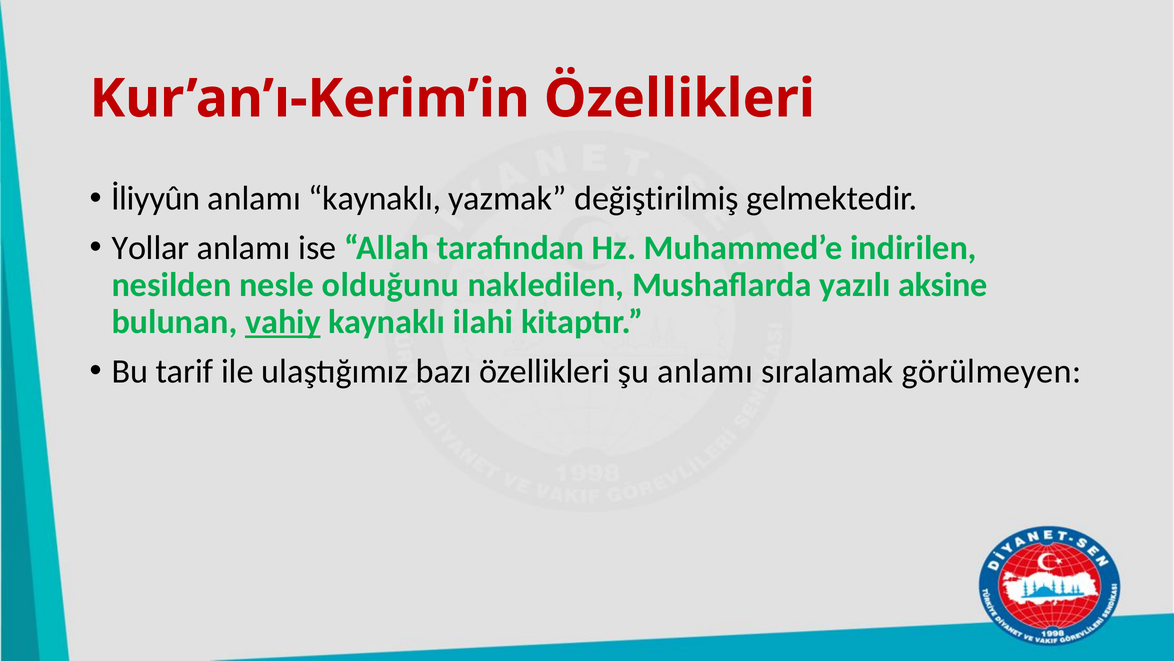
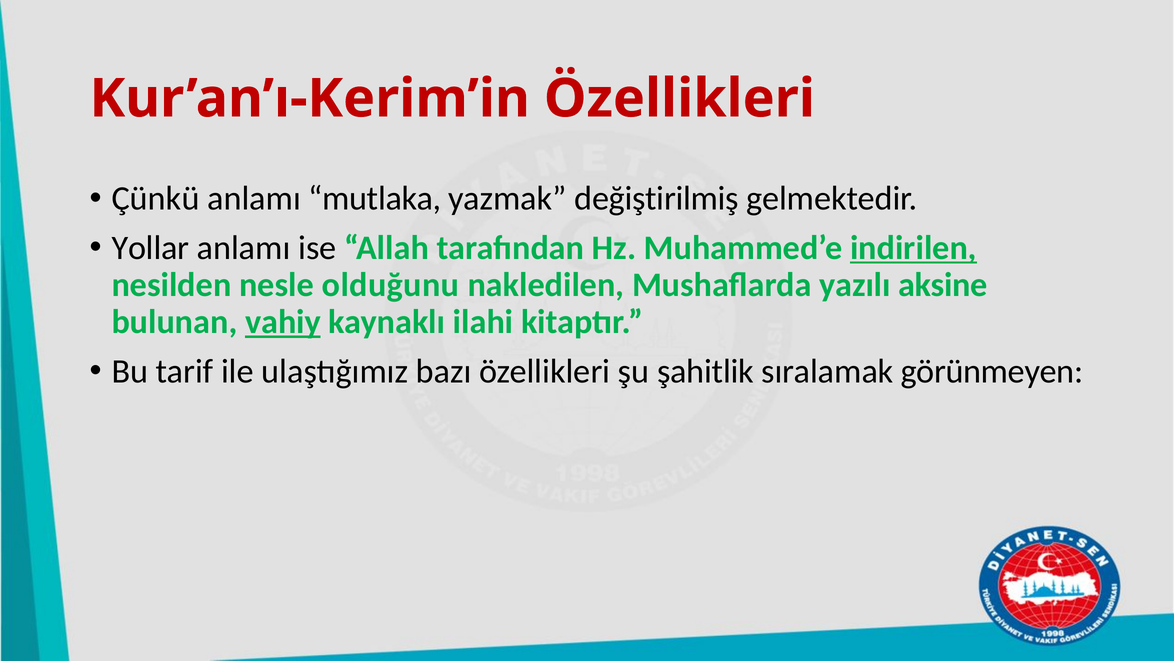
İliyyûn: İliyyûn -> Çünkü (156, 198)
anlamı kaynaklı: kaynaklı -> mutlaka (375, 198)
indirilen underline: none -> present (913, 248)
şu anlamı: anlamı -> şahitlik (705, 371)
görülmeyen: görülmeyen -> görünmeyen (992, 371)
